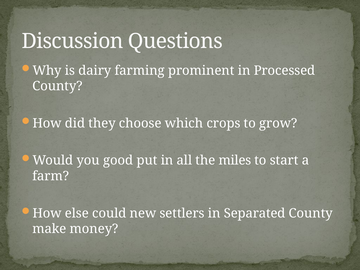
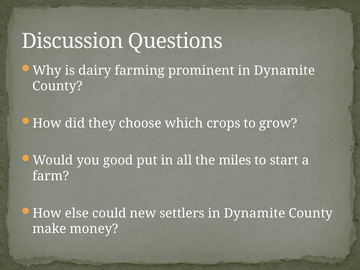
prominent in Processed: Processed -> Dynamite (284, 70)
settlers in Separated: Separated -> Dynamite (255, 213)
